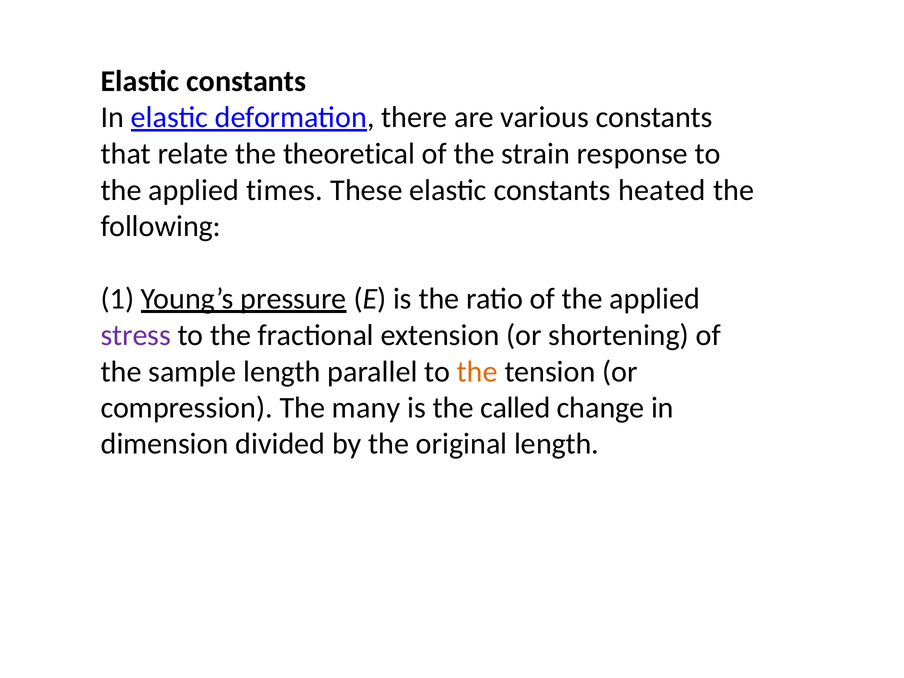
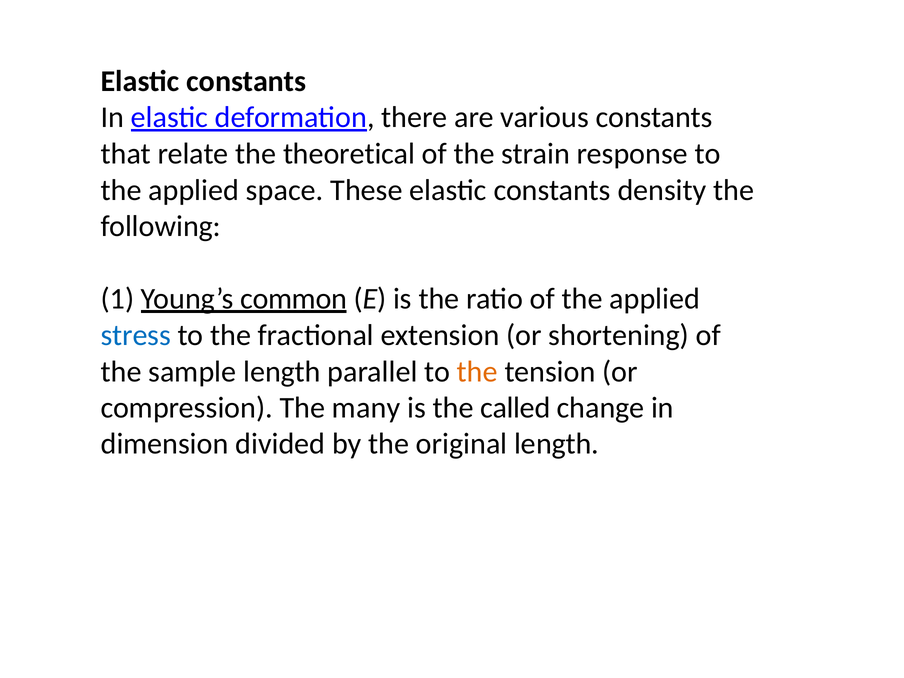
times: times -> space (285, 190)
heated: heated -> density (662, 190)
pressure: pressure -> common (294, 299)
stress colour: purple -> blue (136, 335)
